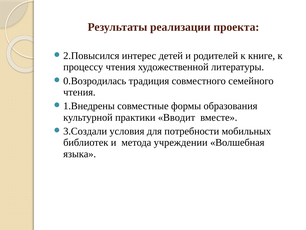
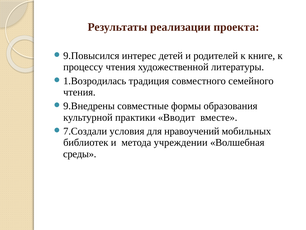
2.Повысился: 2.Повысился -> 9.Повысился (91, 56)
0.Возродилась: 0.Возродилась -> 1.Возродилась (95, 81)
1.Внедрены: 1.Внедрены -> 9.Внедрены (89, 106)
3.Создали: 3.Создали -> 7.Создали (85, 131)
потребности: потребности -> нравоучений (192, 131)
языка: языка -> среды (80, 154)
